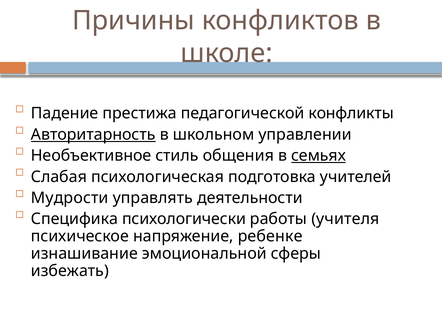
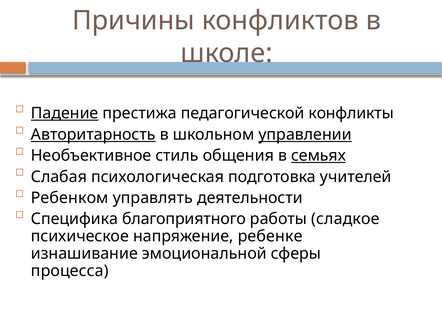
Падение underline: none -> present (65, 113)
управлении underline: none -> present (305, 134)
Мудрости: Мудрости -> Ребенком (70, 198)
психологически: психологически -> благоприятного (184, 219)
учителя: учителя -> сладкое (345, 219)
избежать: избежать -> процесса (70, 270)
